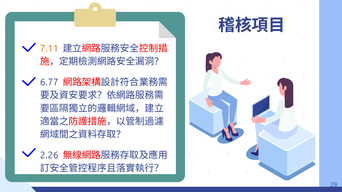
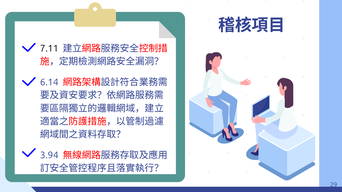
7.11 colour: orange -> black (49, 49)
6.77: 6.77 -> 6.14 (49, 82)
2.26: 2.26 -> 3.94 (49, 156)
